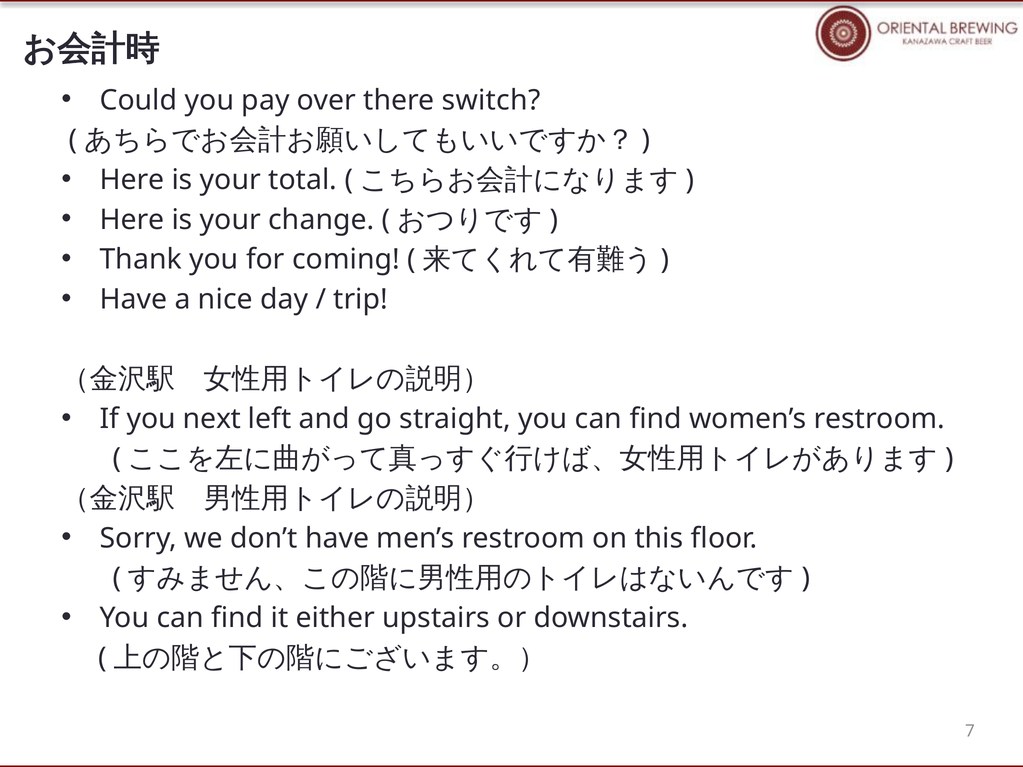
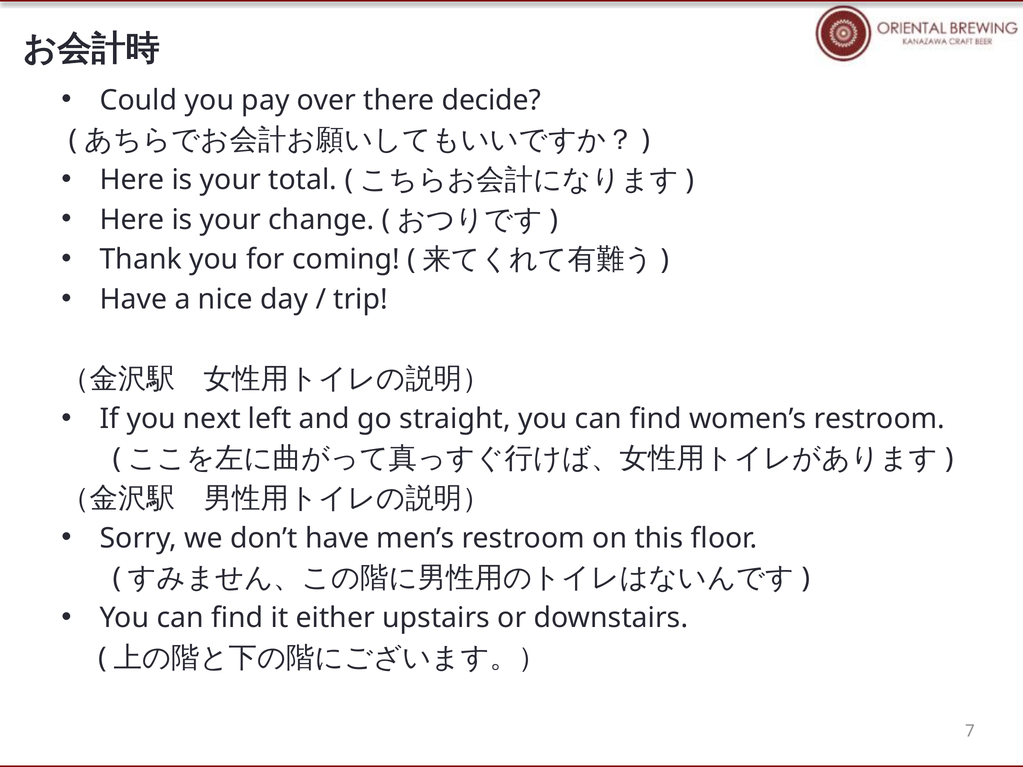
switch: switch -> decide (491, 100)
